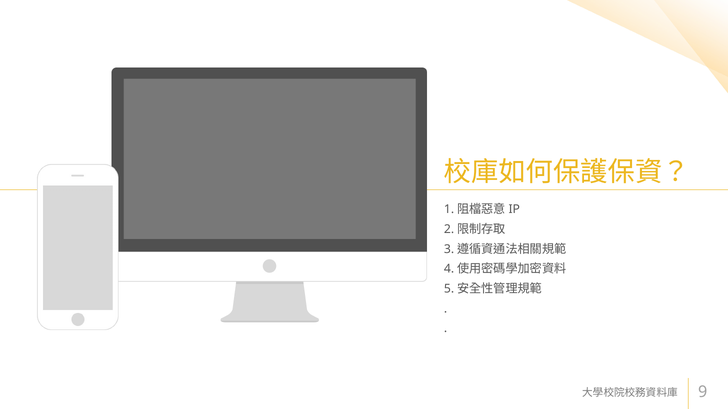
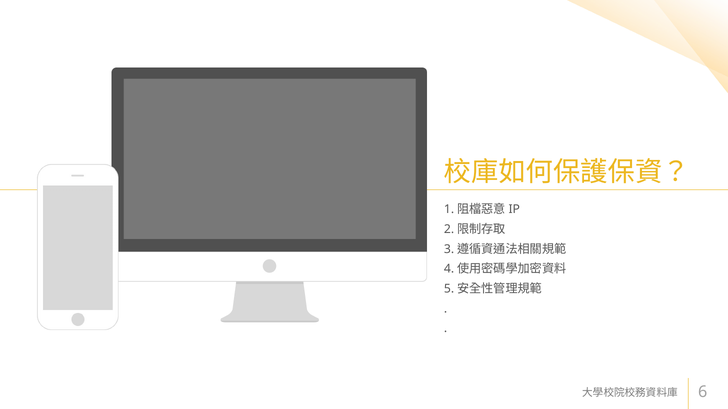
9: 9 -> 6 (703, 393)
